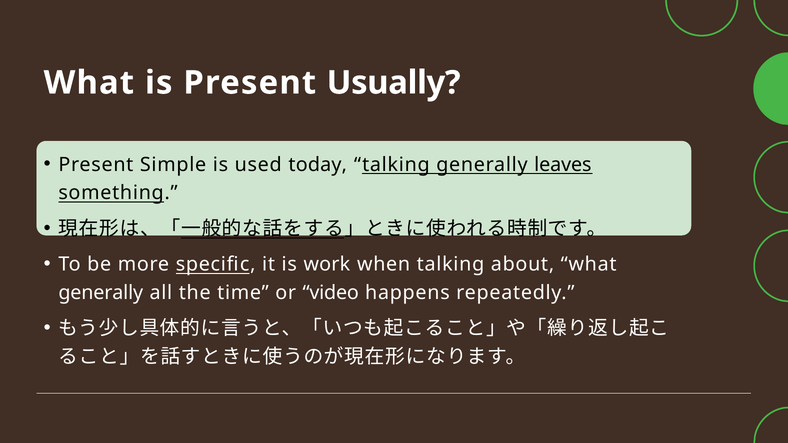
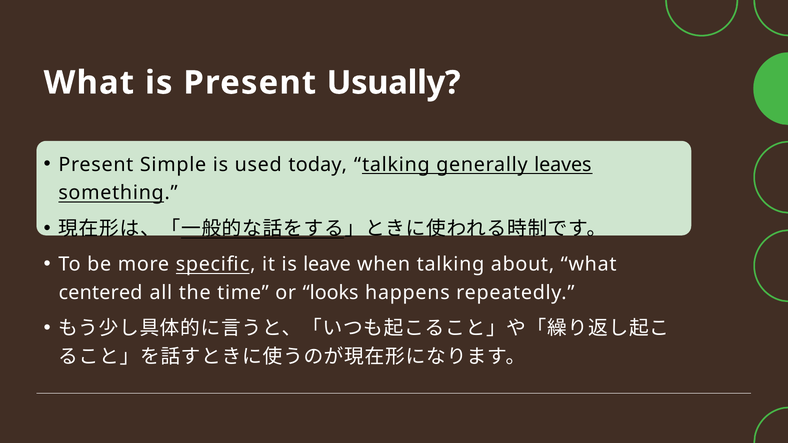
work: work -> leave (327, 265)
generally: generally -> centered (101, 293)
video: video -> looks (331, 293)
